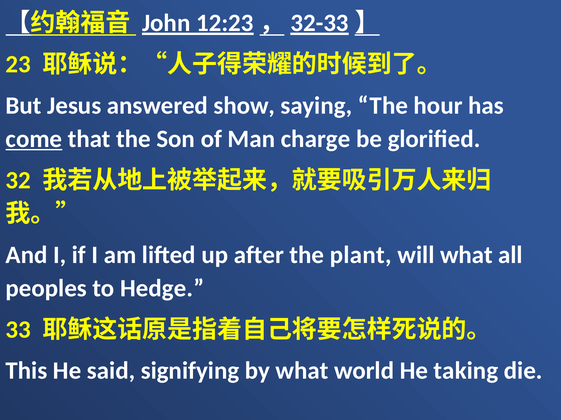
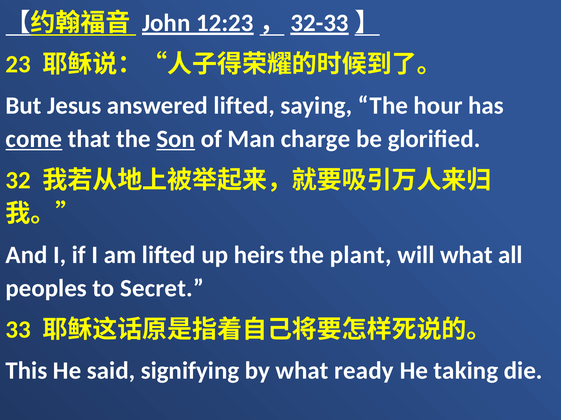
answered show: show -> lifted (244, 106)
Son underline: none -> present (176, 139)
after: after -> heirs (259, 255)
Hedge: Hedge -> Secret (162, 289)
world: world -> ready (364, 371)
